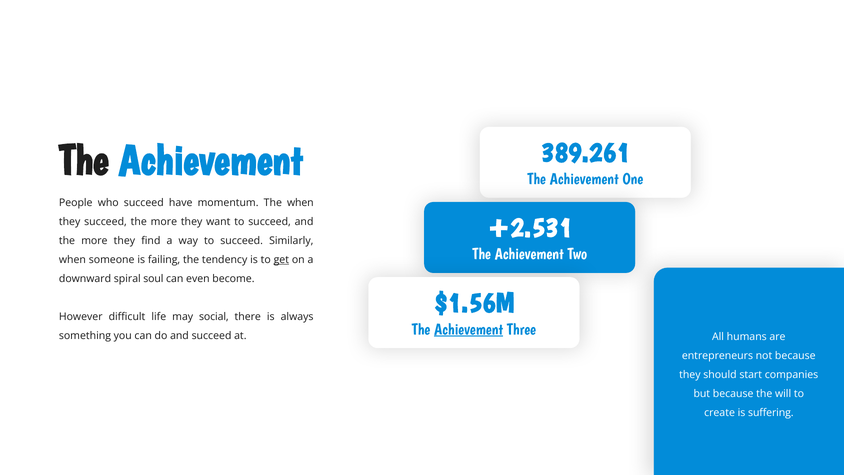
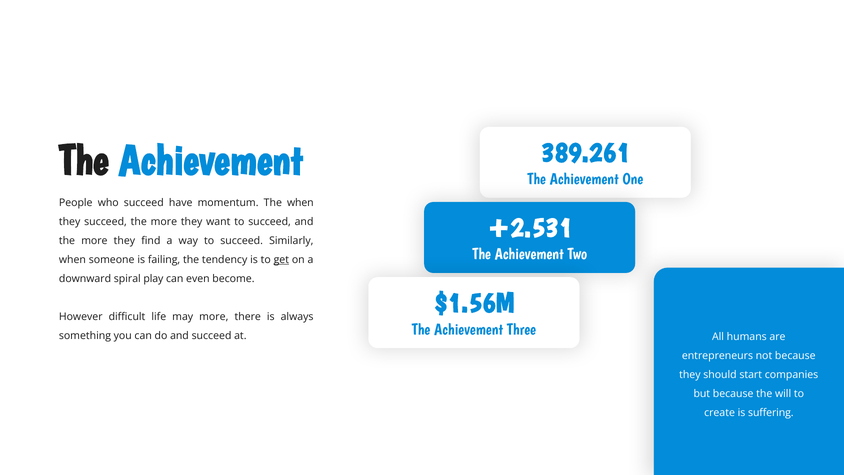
soul: soul -> play (153, 279)
may social: social -> more (214, 317)
Achievement underline: present -> none (469, 329)
